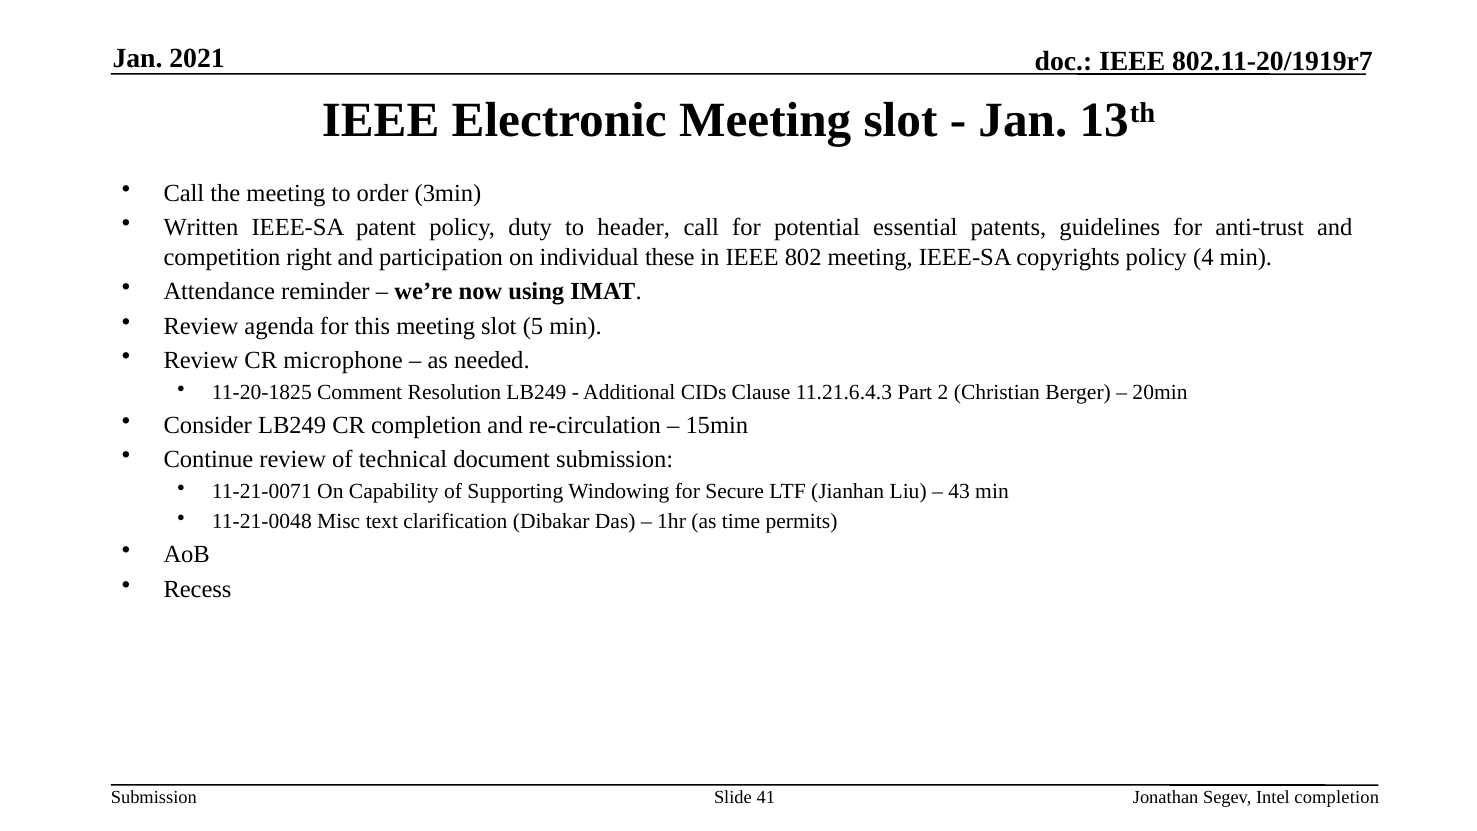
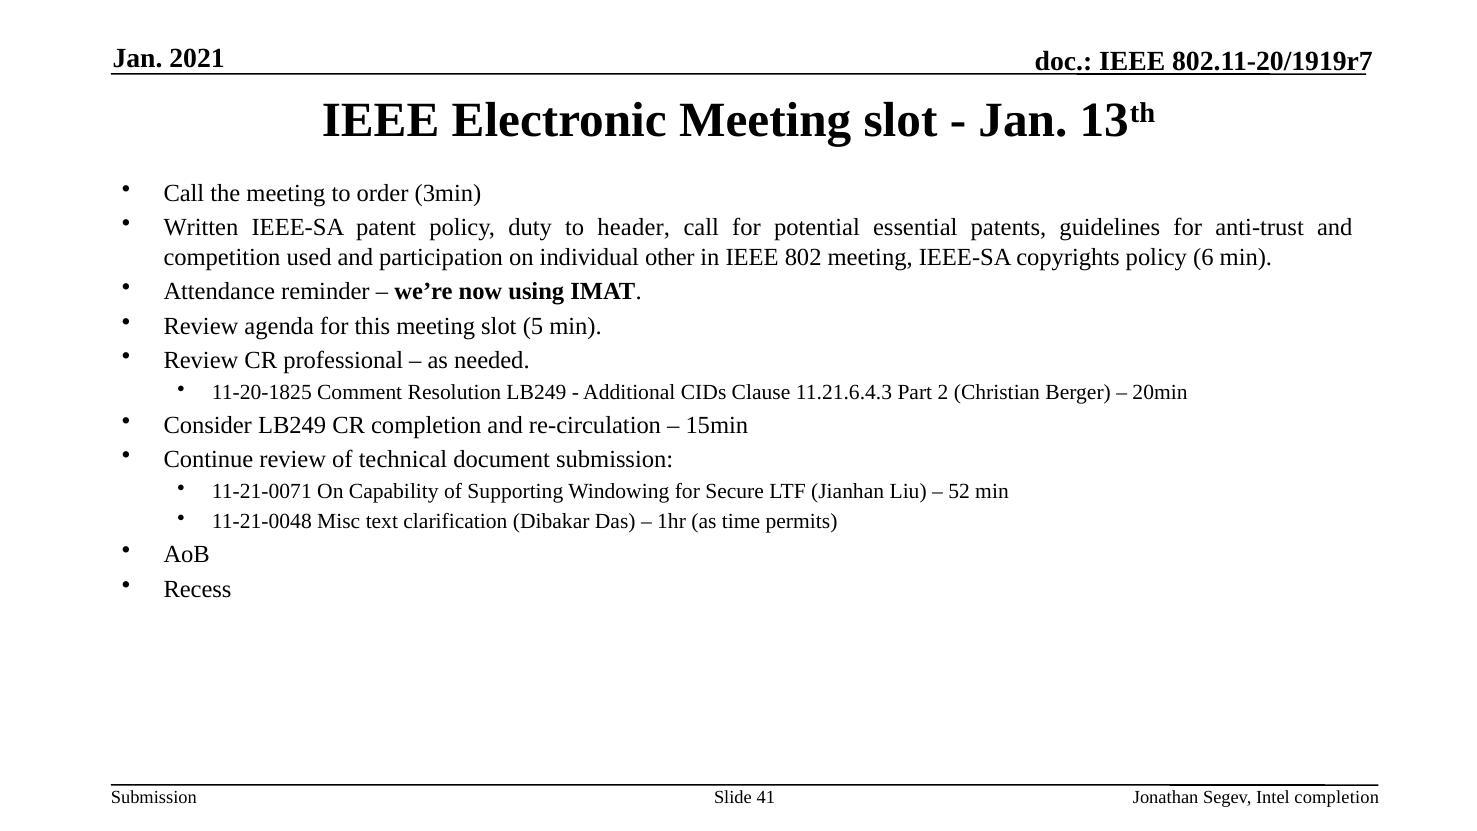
right: right -> used (309, 257)
these: these -> other (670, 257)
4: 4 -> 6 (1203, 257)
microphone: microphone -> professional (343, 361)
43: 43 -> 52 (959, 491)
